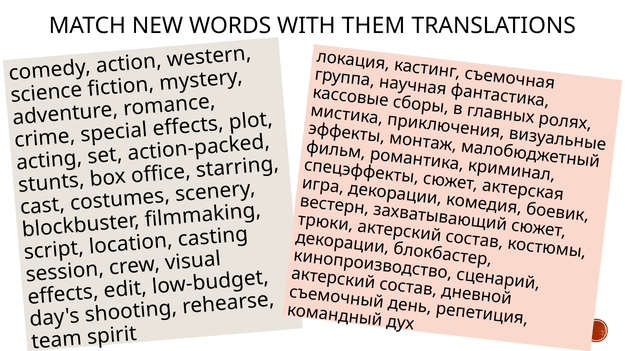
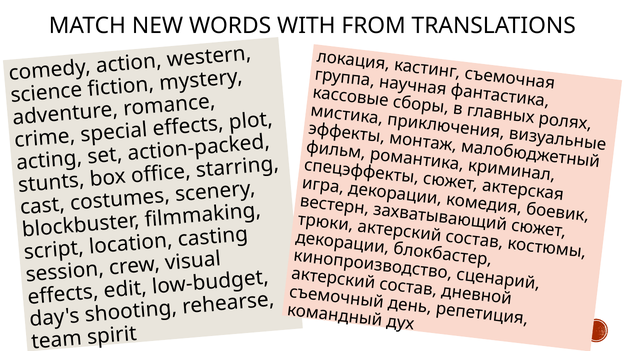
THEM: THEM -> FROM (374, 26)
